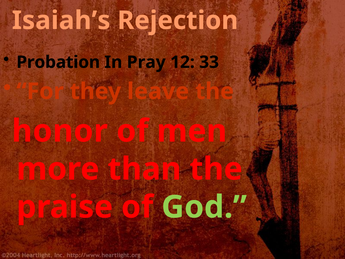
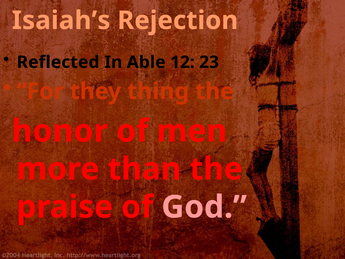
Probation: Probation -> Reflected (58, 62)
Pray: Pray -> Able (146, 62)
33: 33 -> 23 (209, 62)
leave: leave -> thing (158, 91)
God colour: light green -> pink (204, 207)
